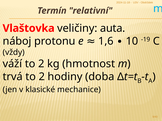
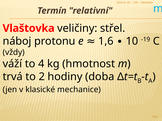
auta: auta -> střel (113, 28)
váží to 2: 2 -> 4 (41, 64)
